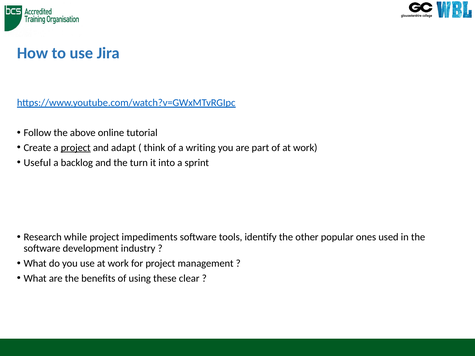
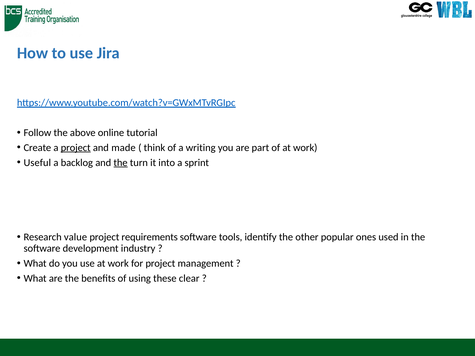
adapt: adapt -> made (123, 148)
the underline: none -> present (121, 163)
while: while -> value (76, 237)
impediments: impediments -> requirements (150, 237)
